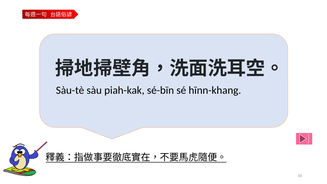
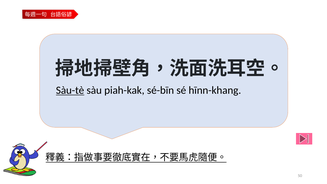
Sàu-tè underline: none -> present (70, 90)
